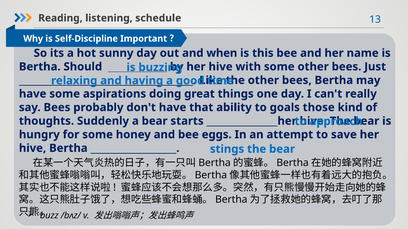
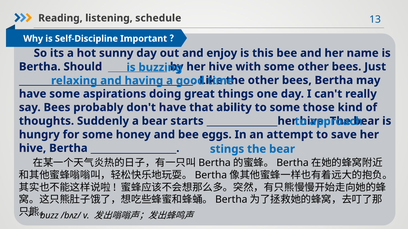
when: when -> enjoy (222, 53)
to goals: goals -> some (285, 108)
